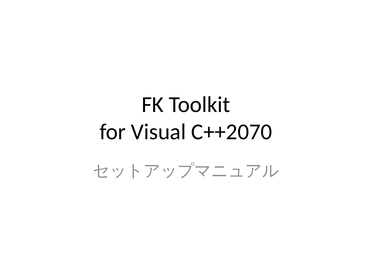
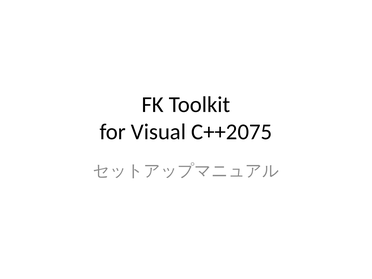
C++2070: C++2070 -> C++2075 (232, 132)
